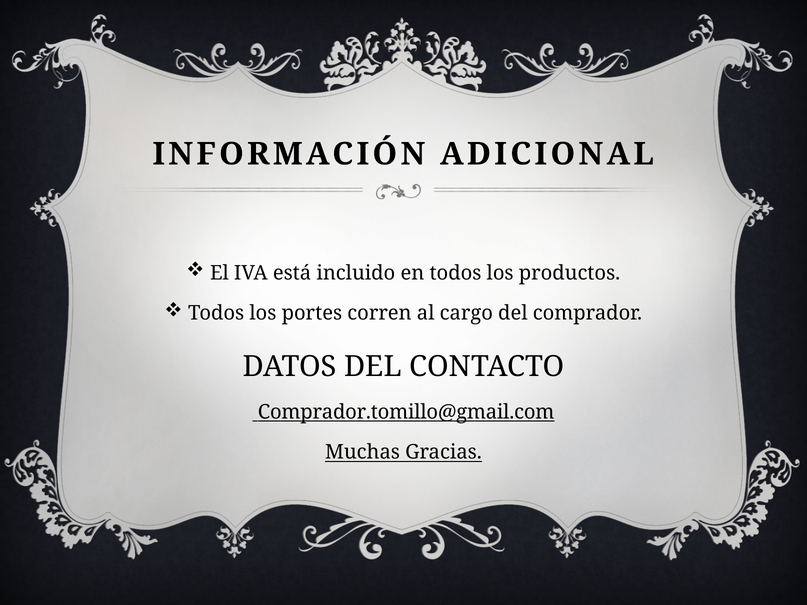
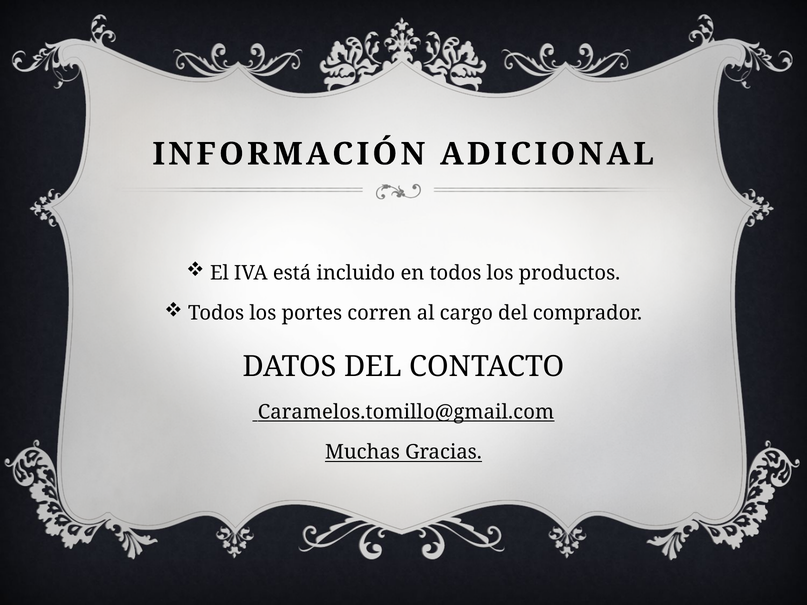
Comprador.tomillo@gmail.com: Comprador.tomillo@gmail.com -> Caramelos.tomillo@gmail.com (406, 412)
